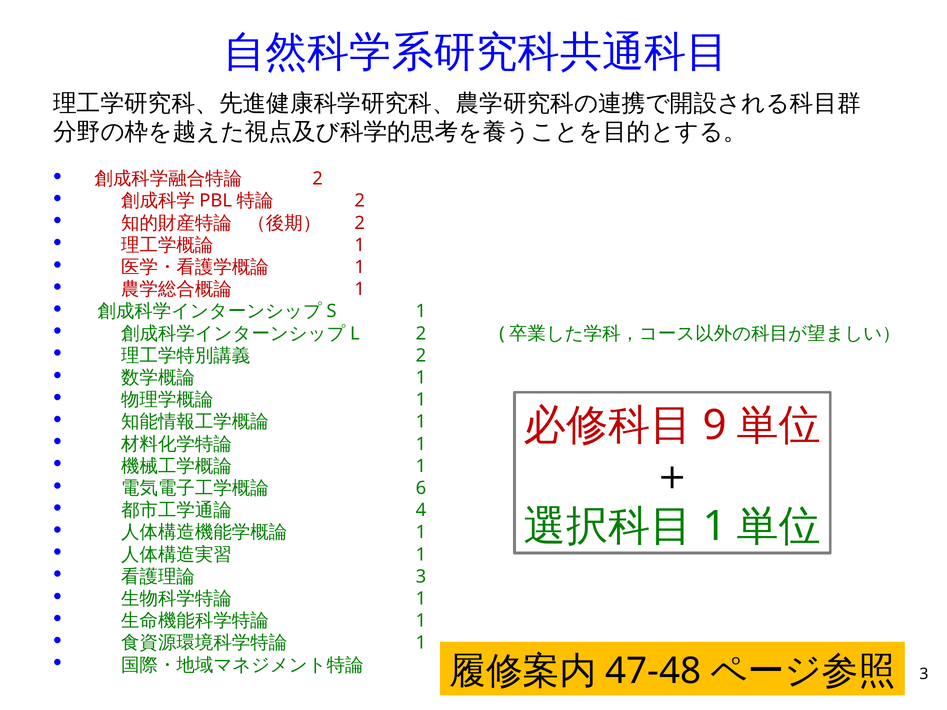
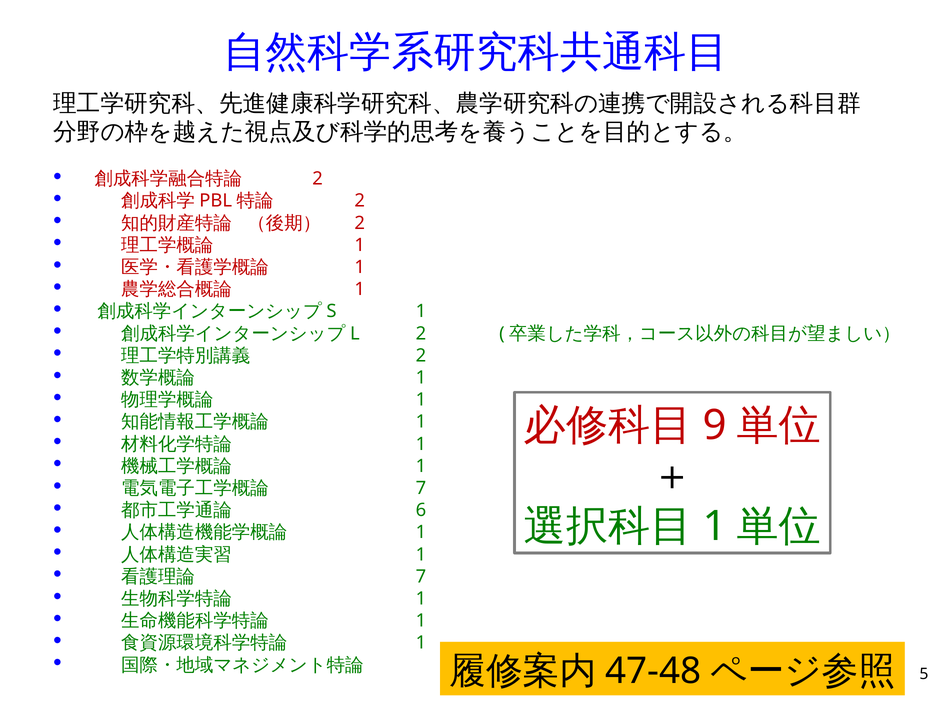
6: 6 -> 7 (421, 488)
4: 4 -> 6 (421, 510)
3: 3 -> 7 (421, 577)
3: 3 -> 5 (924, 674)
